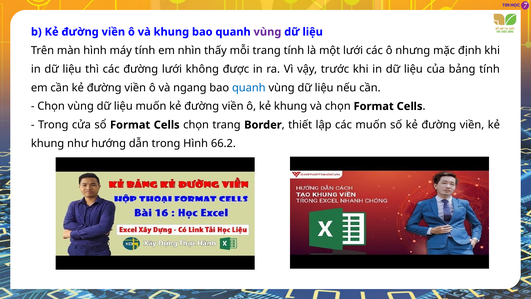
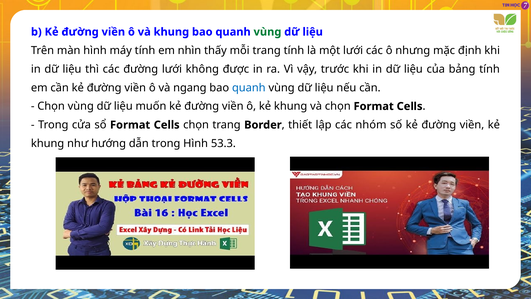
vùng colour: purple -> green (267, 32)
các muốn: muốn -> nhóm (371, 125)
66.2: 66.2 -> 53.3 (223, 143)
